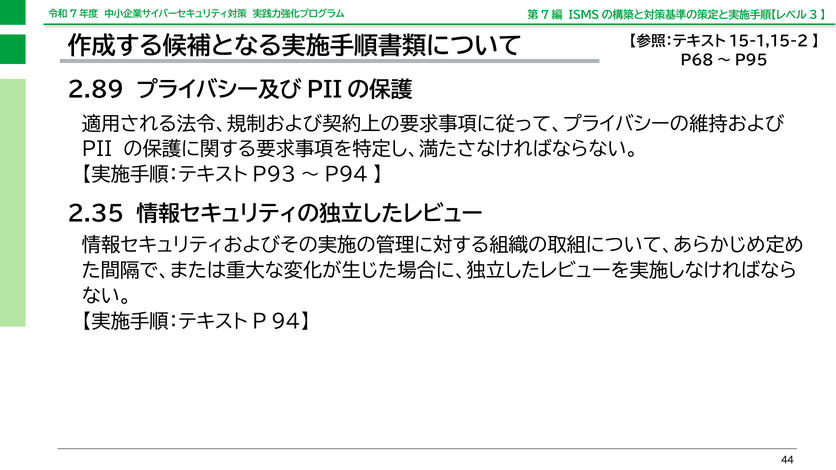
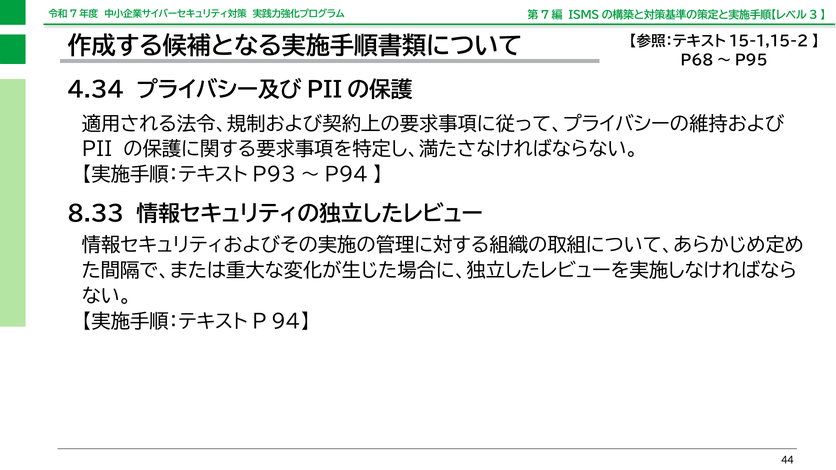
2.89: 2.89 -> 4.34 (96, 90)
2.35: 2.35 -> 8.33 (96, 214)
